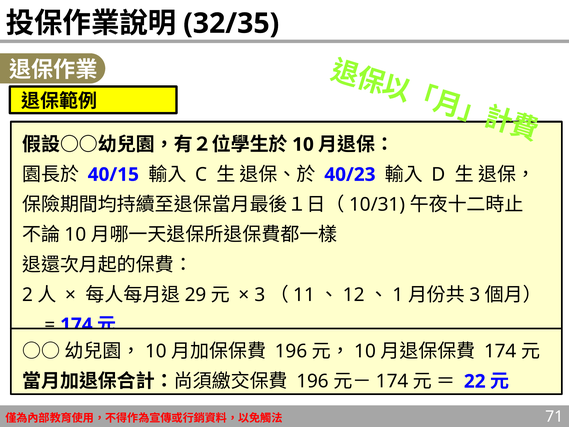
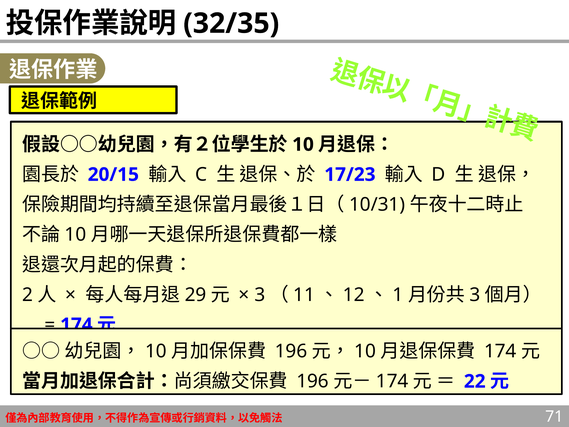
40/15: 40/15 -> 20/15 (113, 174)
40/23: 40/23 -> 17/23 (350, 174)
